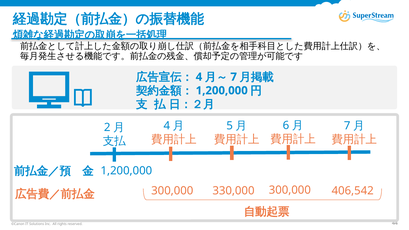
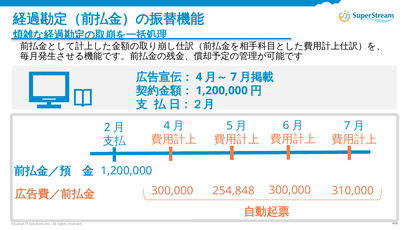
330,000: 330,000 -> 254,848 (233, 191)
406,542: 406,542 -> 310,000 (353, 191)
